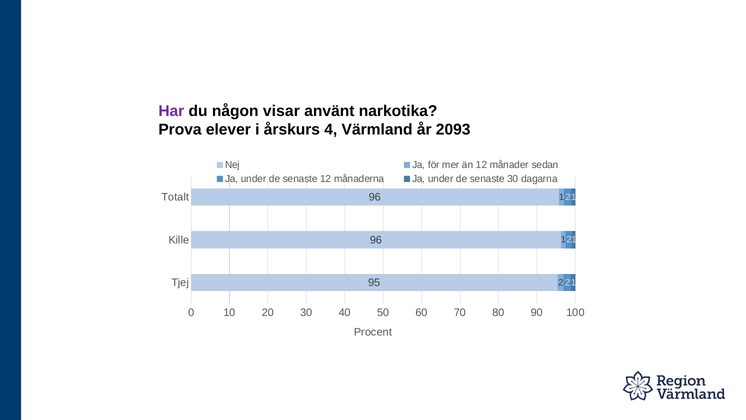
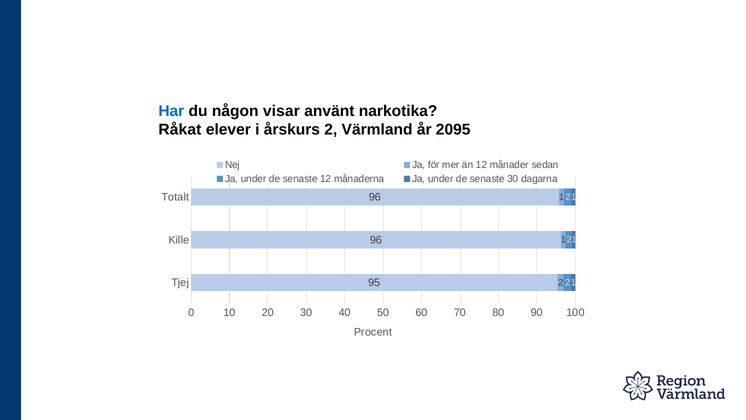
Har colour: purple -> blue (171, 111)
Prova: Prova -> Råkat (180, 130)
årskurs 4: 4 -> 2 (331, 130)
2093: 2093 -> 2095 (453, 130)
